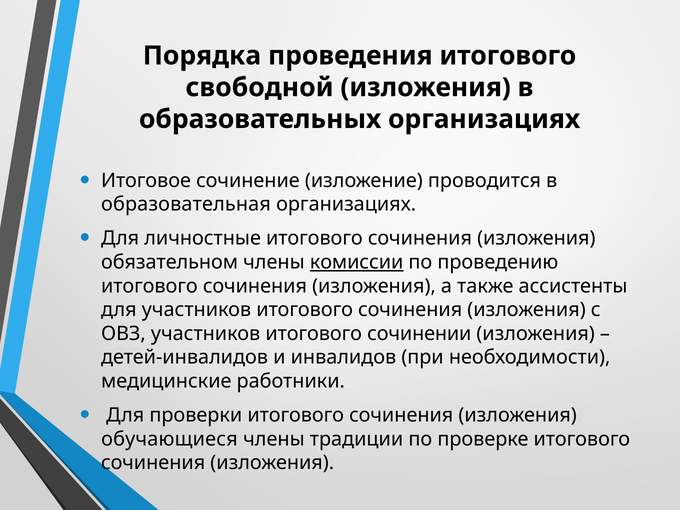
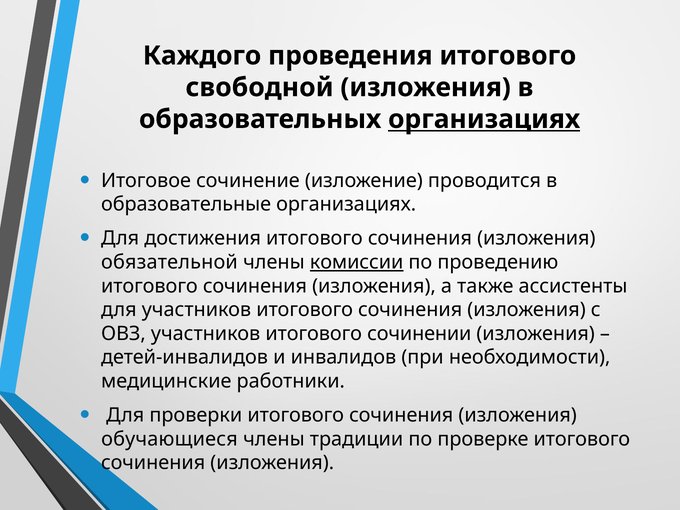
Порядка: Порядка -> Каждого (202, 56)
организациях underline: none -> present (484, 119)
образовательная: образовательная -> образовательные (186, 204)
личностные: личностные -> достижения (203, 238)
обязательном: обязательном -> обязательной (169, 262)
